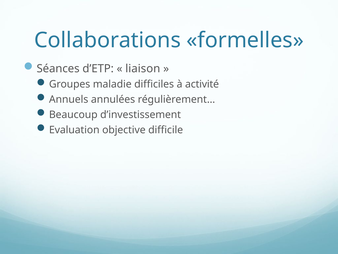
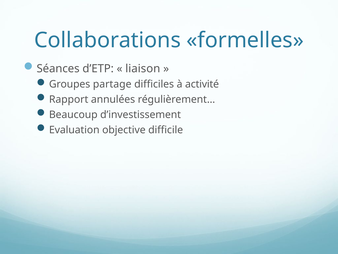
maladie: maladie -> partage (112, 84)
Annuels: Annuels -> Rapport (69, 99)
